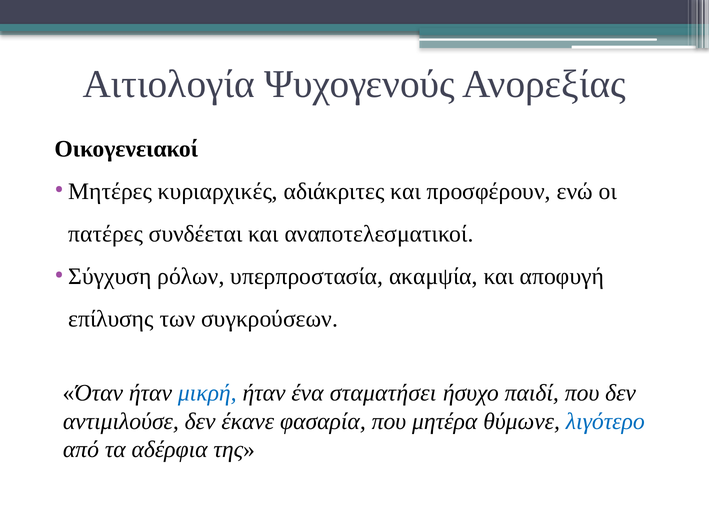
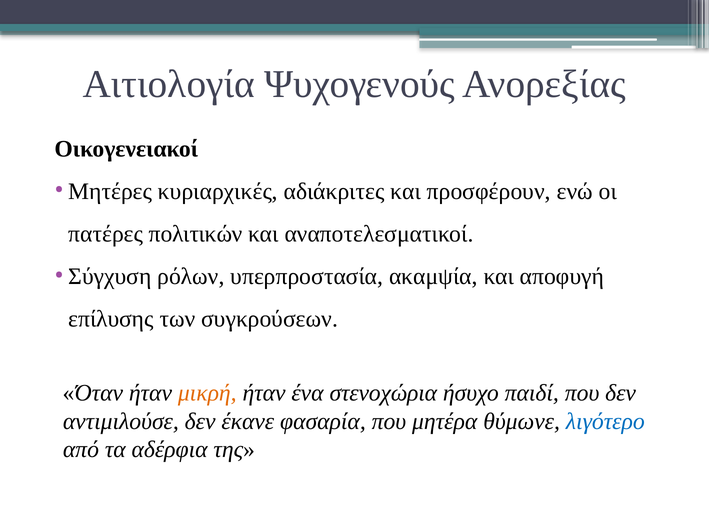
συνδέεται: συνδέεται -> πολιτικών (196, 234)
μικρή colour: blue -> orange (207, 393)
σταματήσει: σταματήσει -> στενοχώρια (383, 393)
